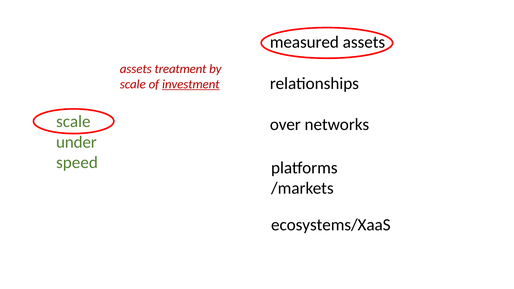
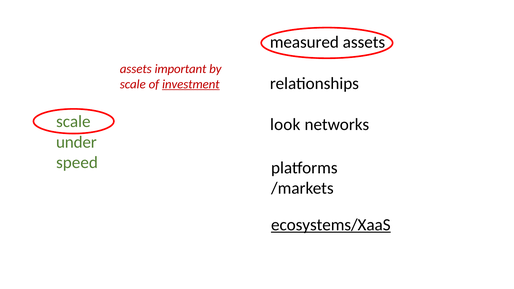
treatment: treatment -> important (180, 69)
over: over -> look (285, 125)
ecosystems/XaaS underline: none -> present (331, 225)
